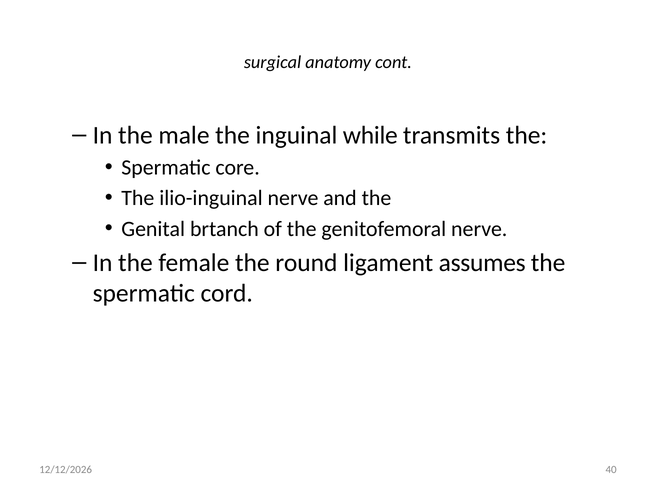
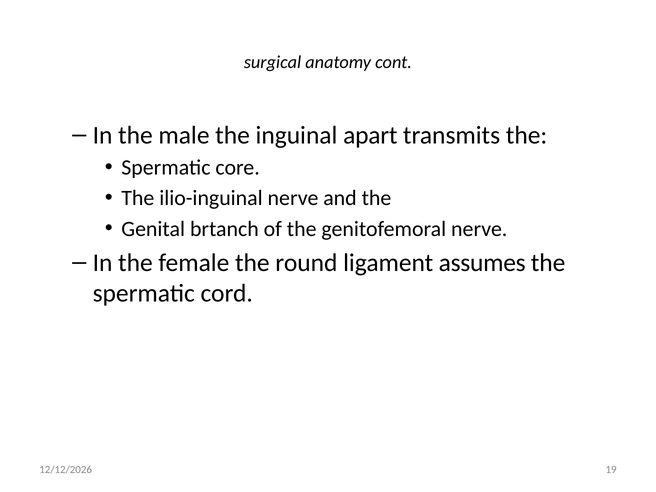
while: while -> apart (370, 135)
40: 40 -> 19 (611, 470)
